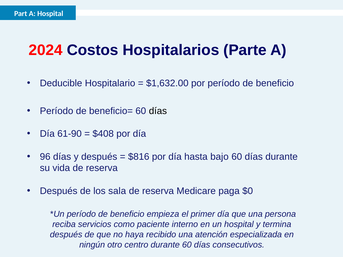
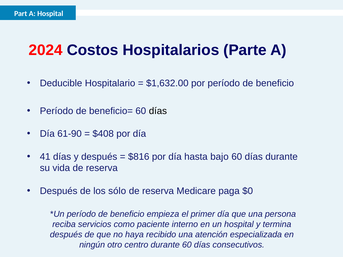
96: 96 -> 41 (45, 157)
sala: sala -> sólo (117, 191)
